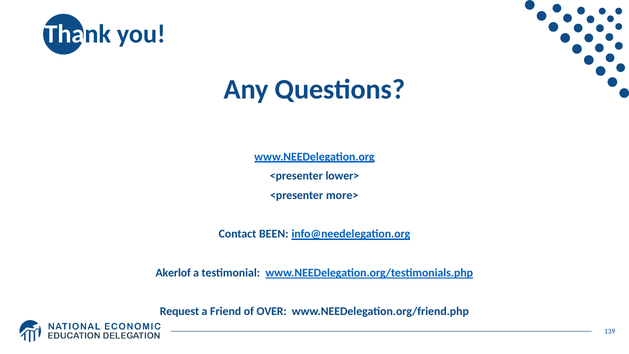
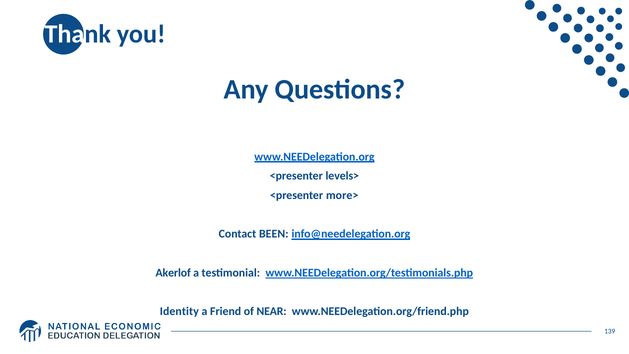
lower>: lower> -> levels> (342, 176)
Request: Request -> Identity (179, 311)
OVER: OVER -> NEAR (272, 311)
